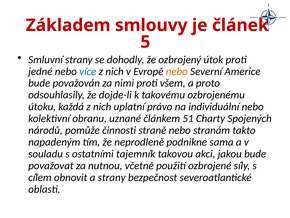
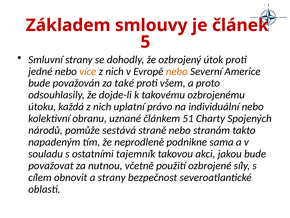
více colour: blue -> orange (88, 71)
nimi: nimi -> také (124, 83)
činnosti: činnosti -> sestává (119, 130)
